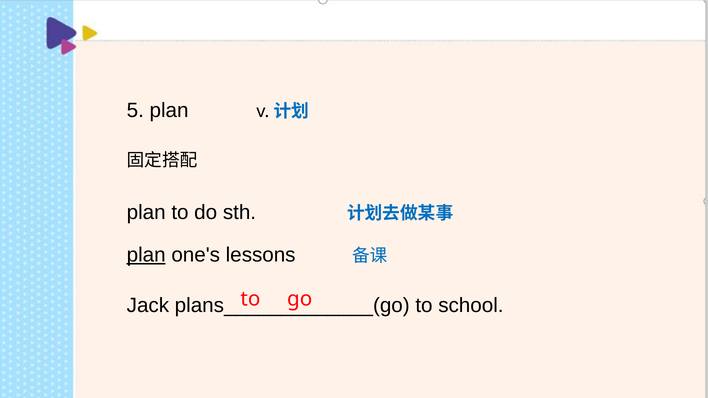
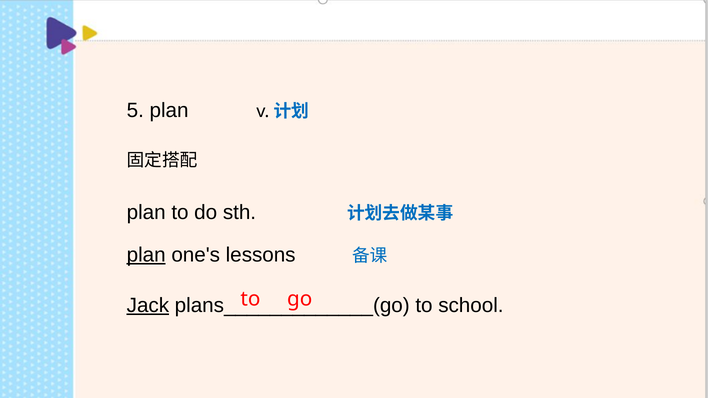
Jack underline: none -> present (148, 305)
